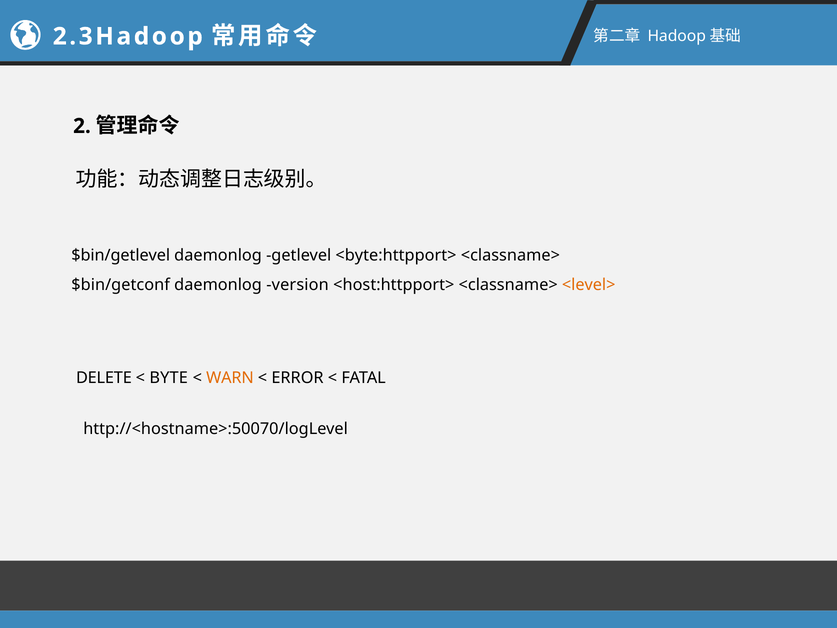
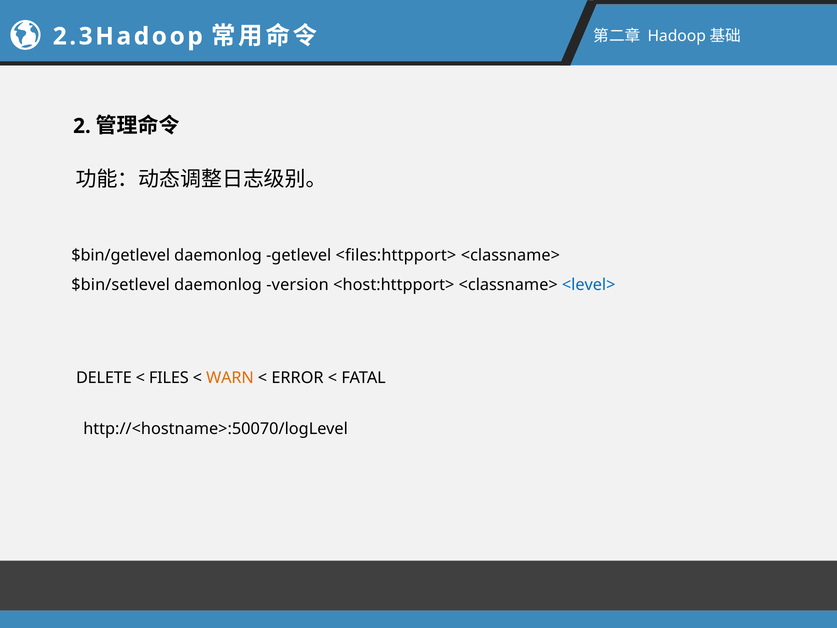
<byte:httpport>: <byte:httpport> -> <files:httpport> (396, 255)
$bin/getconf: $bin/getconf -> $bin/setlevel (121, 285)
<level> colour: orange -> blue (589, 285)
BYTE: BYTE -> FILES (169, 378)
